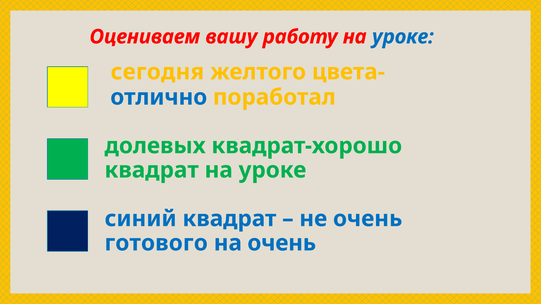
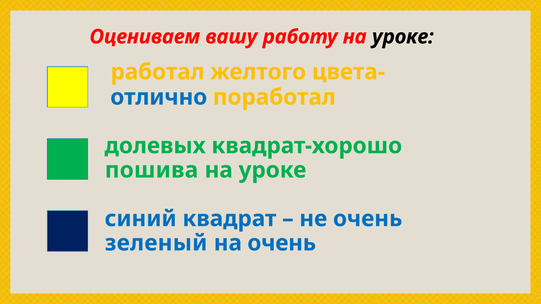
уроке colour: blue -> black (403, 37)
сегодня: сегодня -> работал (158, 72)
квадрат: квадрат -> пошива (152, 170)
готового: готового -> зеленый (156, 243)
